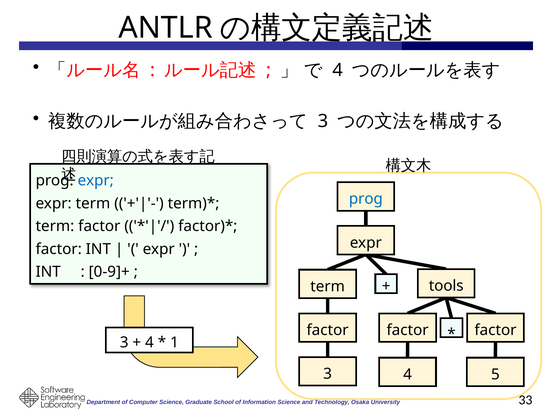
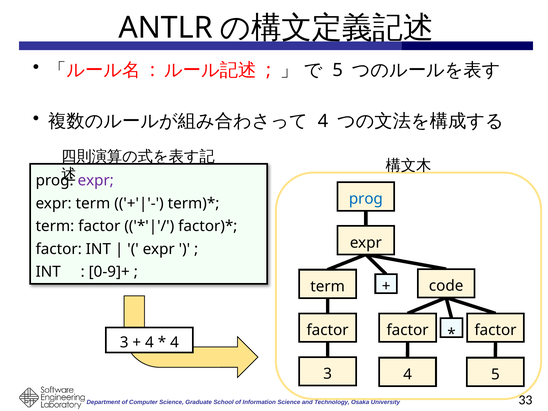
4: 4 -> 5 (338, 70)
3: 3 -> 4 (323, 121)
expr colour: blue -> purple (96, 180)
tools: tools -> code (446, 286)
1: 1 -> 4 (175, 343)
